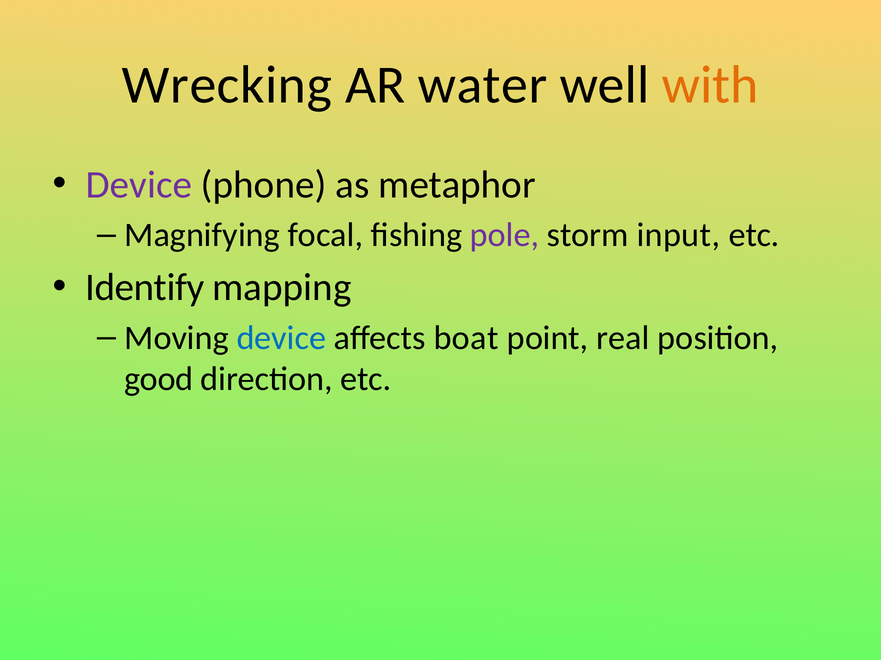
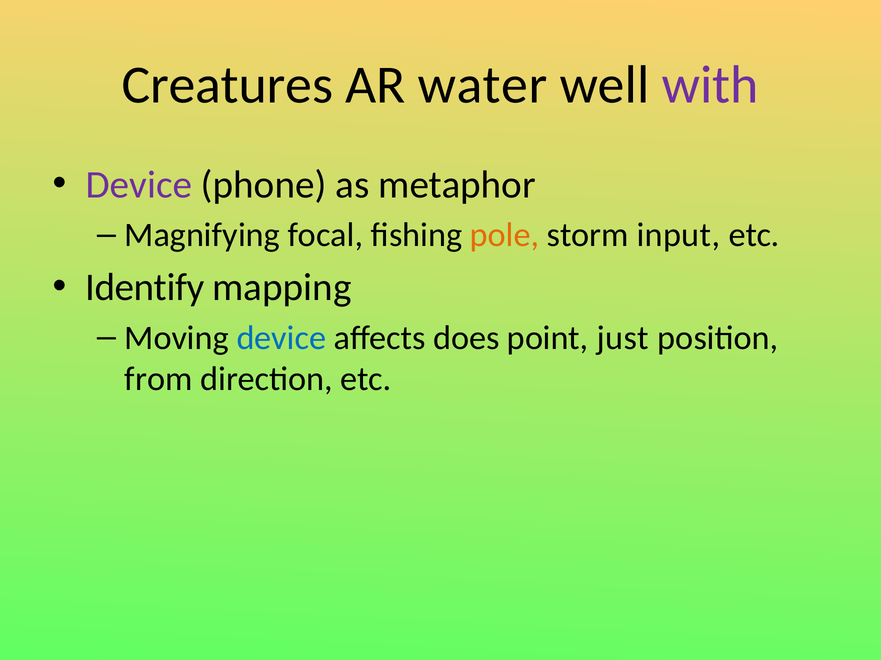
Wrecking: Wrecking -> Creatures (227, 85)
with colour: orange -> purple (710, 85)
pole colour: purple -> orange (505, 235)
boat: boat -> does (466, 338)
real: real -> just (623, 338)
good: good -> from (158, 379)
